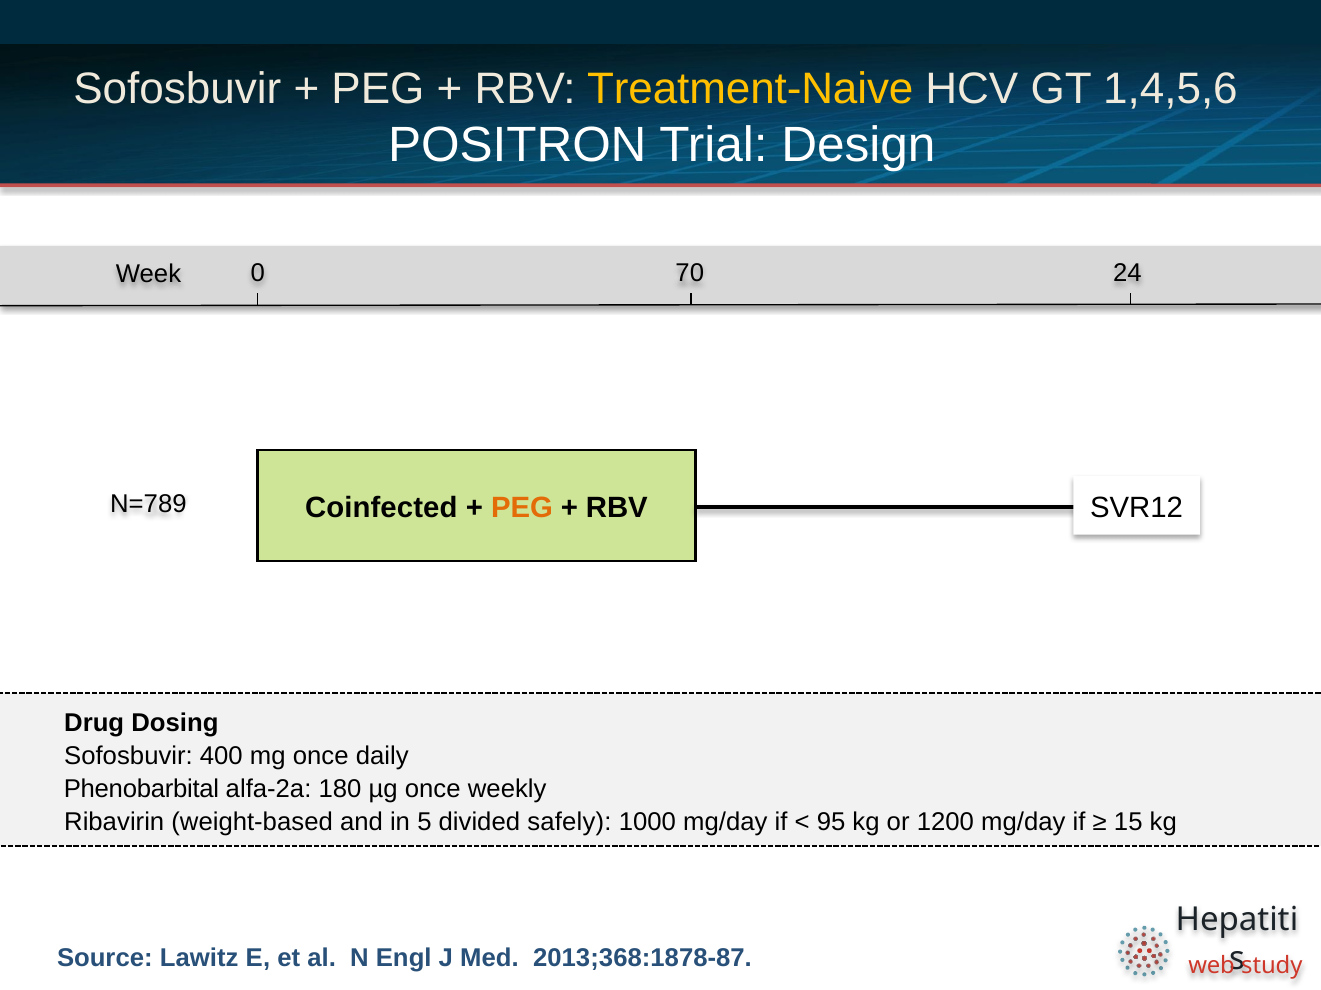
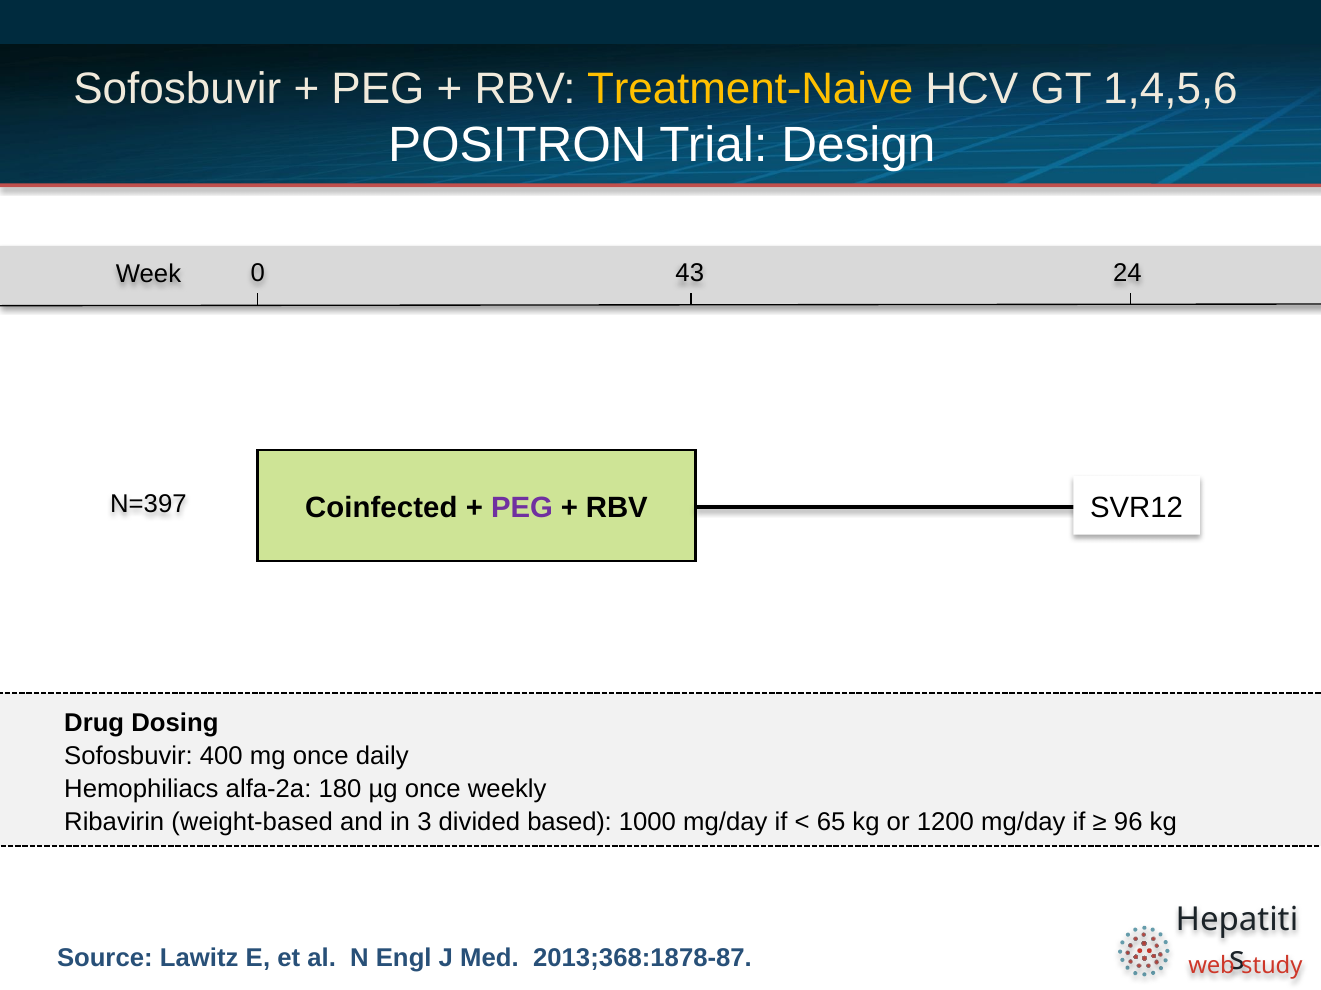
70: 70 -> 43 (690, 273)
N=789: N=789 -> N=397 (148, 504)
PEG colour: orange -> purple (522, 508)
Phenobarbital: Phenobarbital -> Hemophiliacs (141, 789)
5: 5 -> 3 (424, 823)
safely: safely -> based (570, 823)
95: 95 -> 65 (831, 823)
15: 15 -> 96 (1128, 823)
